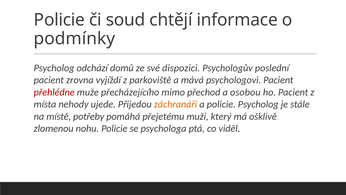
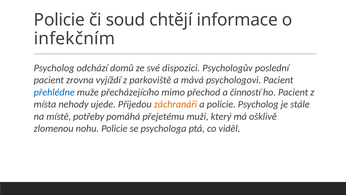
podmínky: podmínky -> infekčním (74, 39)
přehlédne colour: red -> blue (54, 92)
osobou: osobou -> činností (245, 92)
